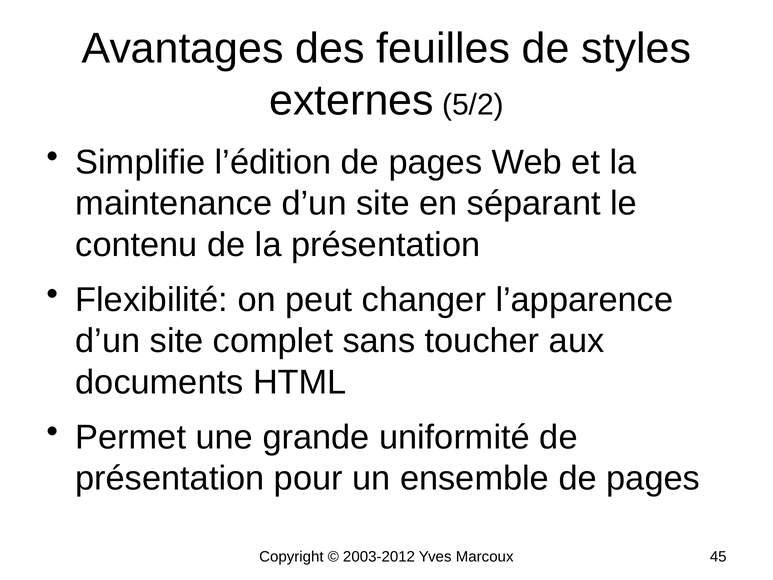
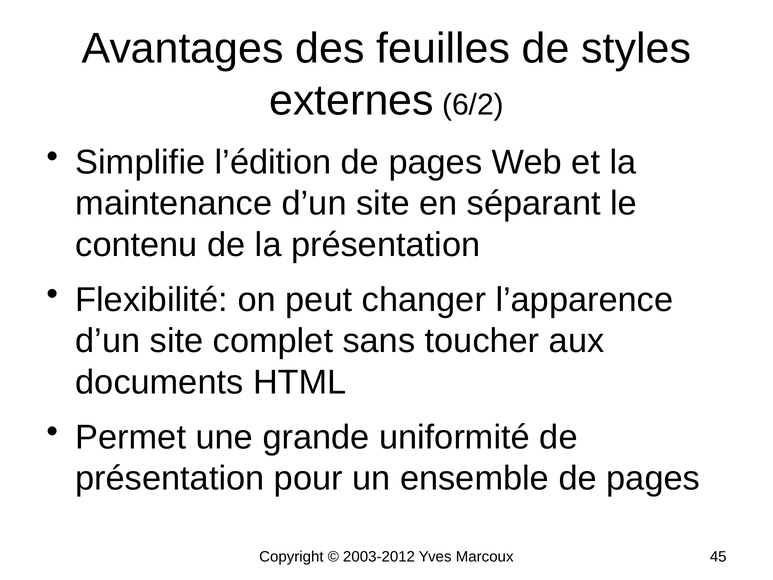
5/2: 5/2 -> 6/2 (473, 105)
